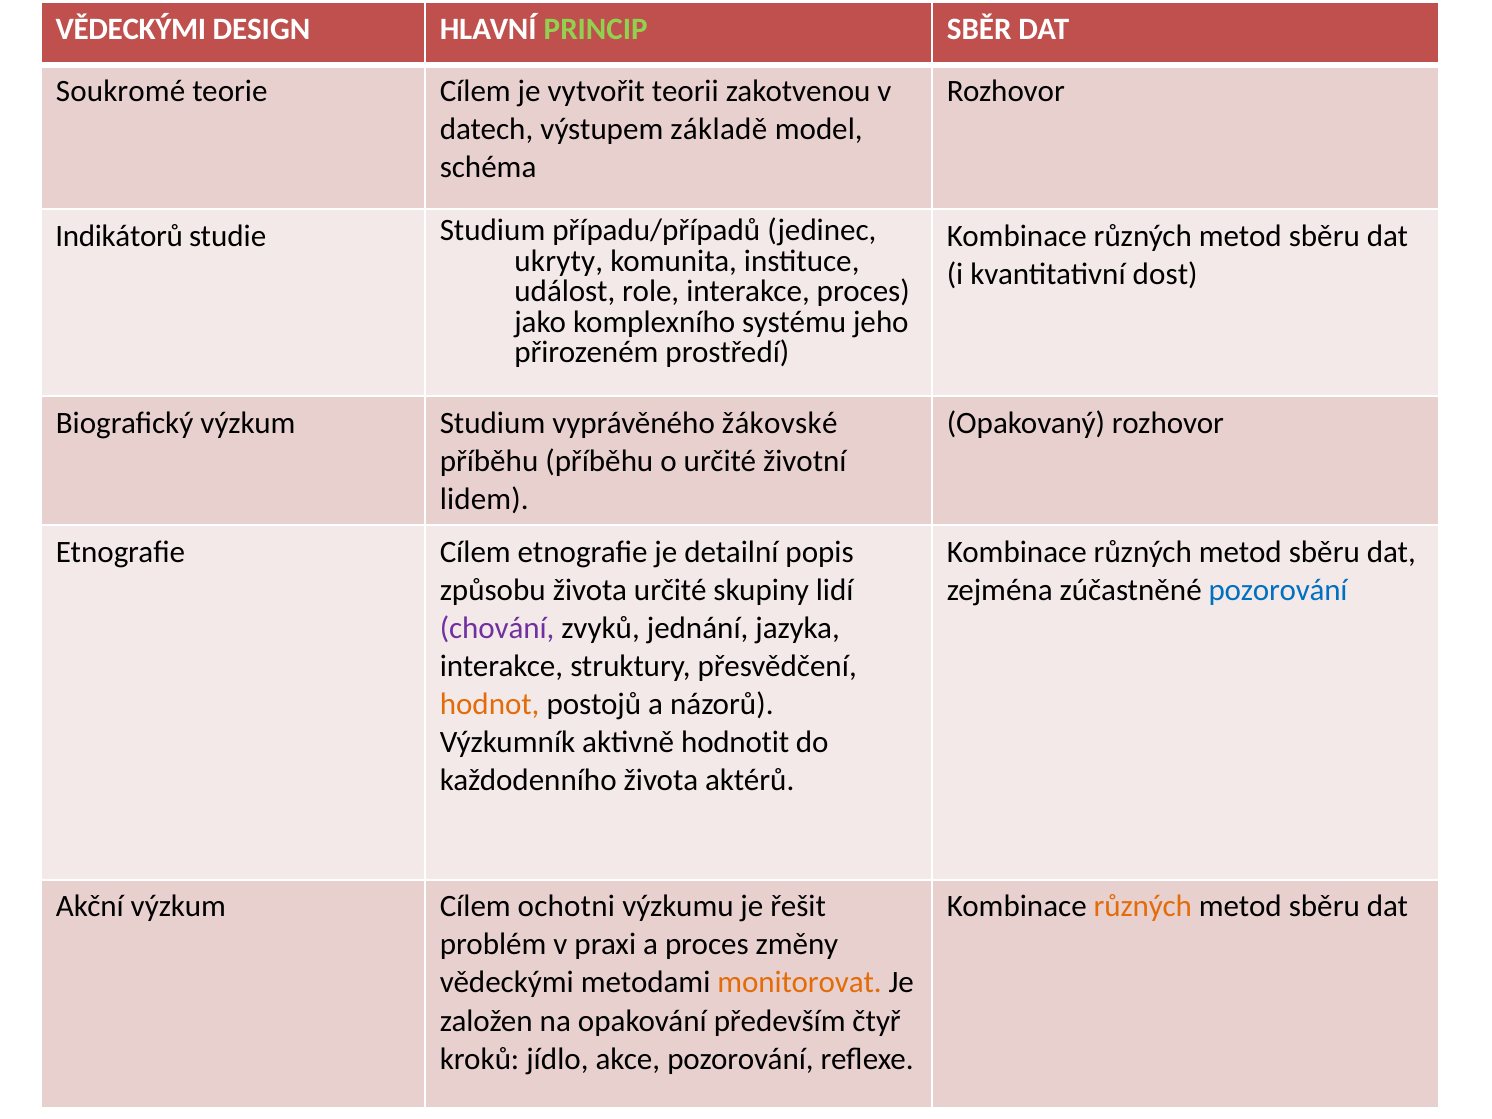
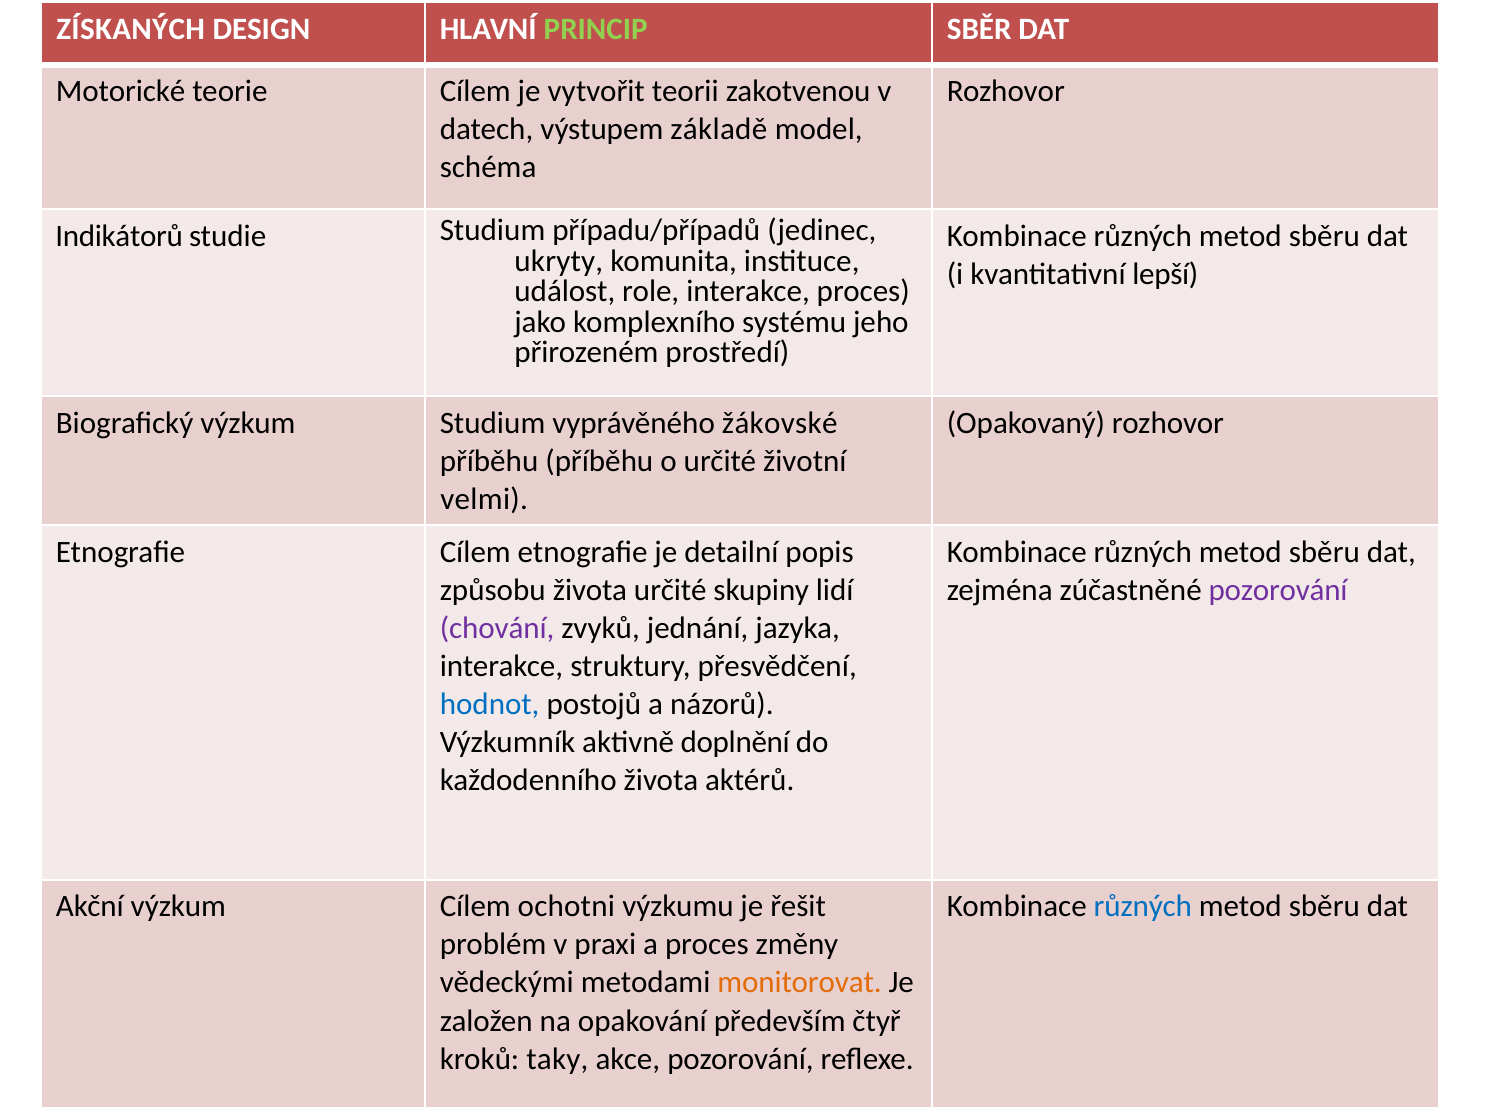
VĚDECKÝMI: VĚDECKÝMI -> ZÍSKANÝCH (131, 29)
Soukromé: Soukromé -> Motorické (121, 92)
dost: dost -> lepší (1165, 274)
lidem: lidem -> velmi (484, 499)
pozorování colour: blue -> purple (1278, 590)
hodnot colour: orange -> blue (490, 704)
hodnotit: hodnotit -> doplnění (735, 742)
různých colour: orange -> blue (1143, 907)
jídlo: jídlo -> taky (557, 1059)
